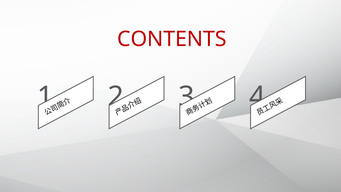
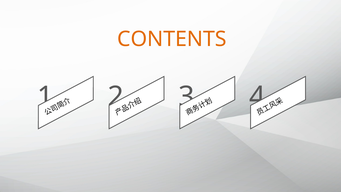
CONTENTS colour: red -> orange (172, 39)
